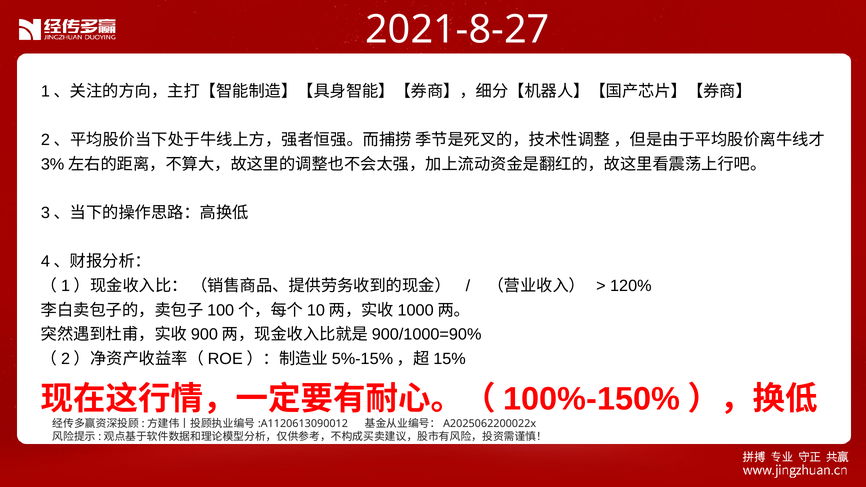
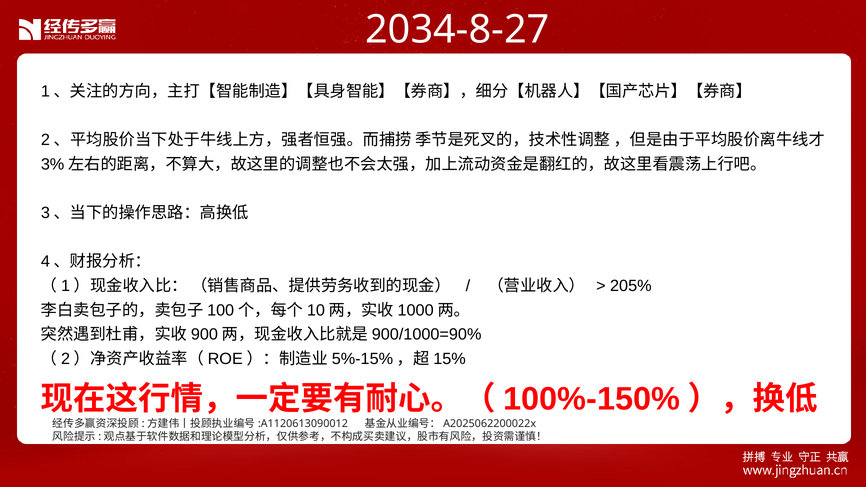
2021-8-27: 2021-8-27 -> 2034-8-27 (457, 30)
120%: 120% -> 205% (631, 286)
